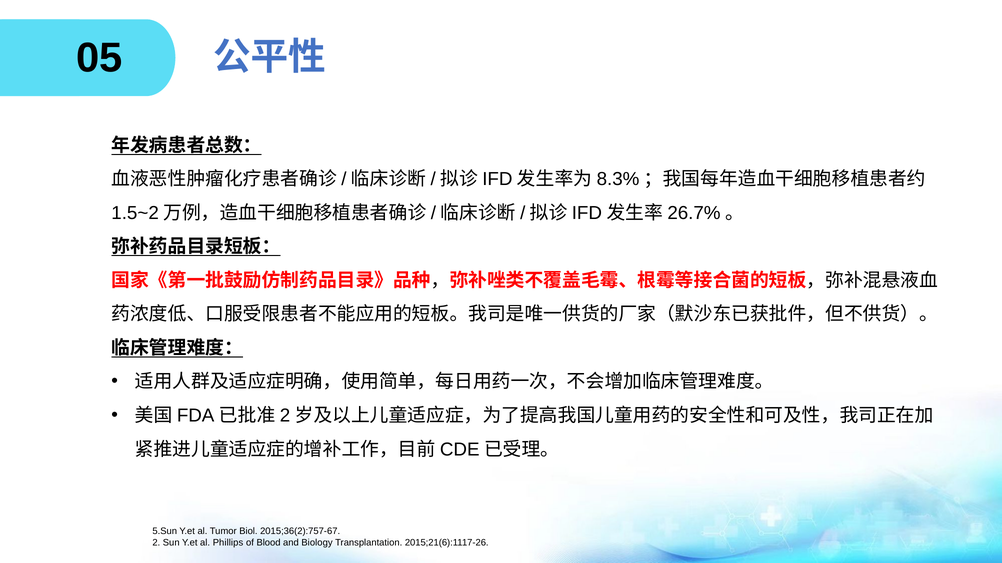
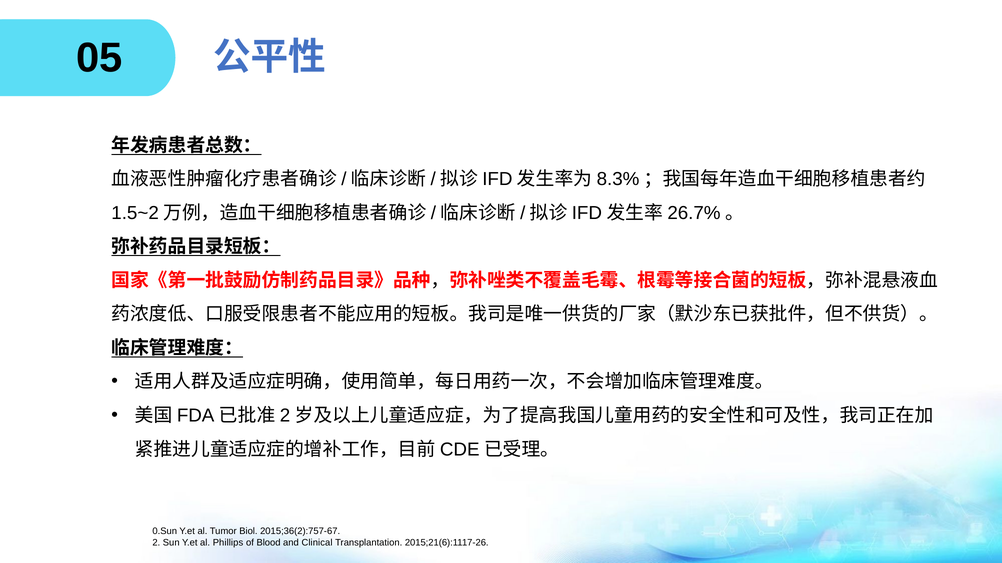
5.Sun: 5.Sun -> 0.Sun (165, 532)
Biology: Biology -> Clinical (317, 543)
